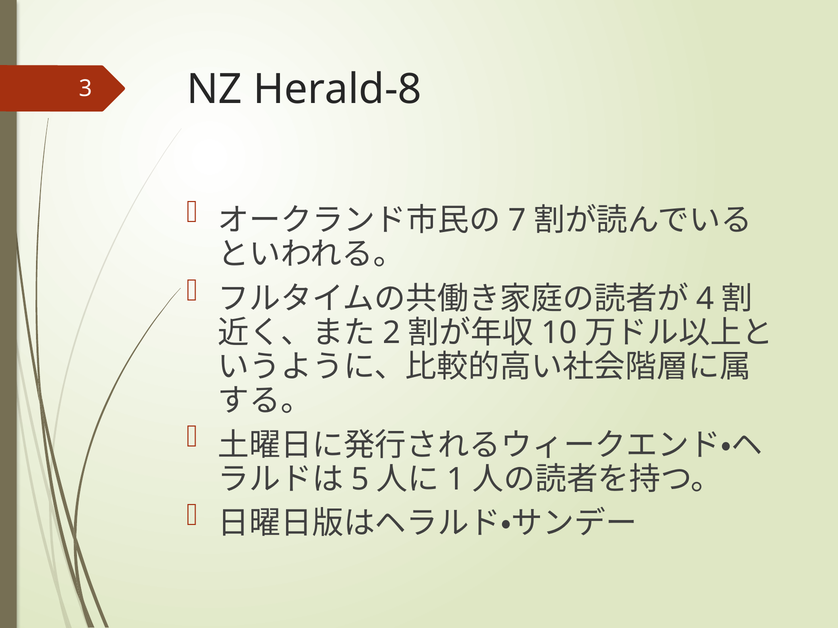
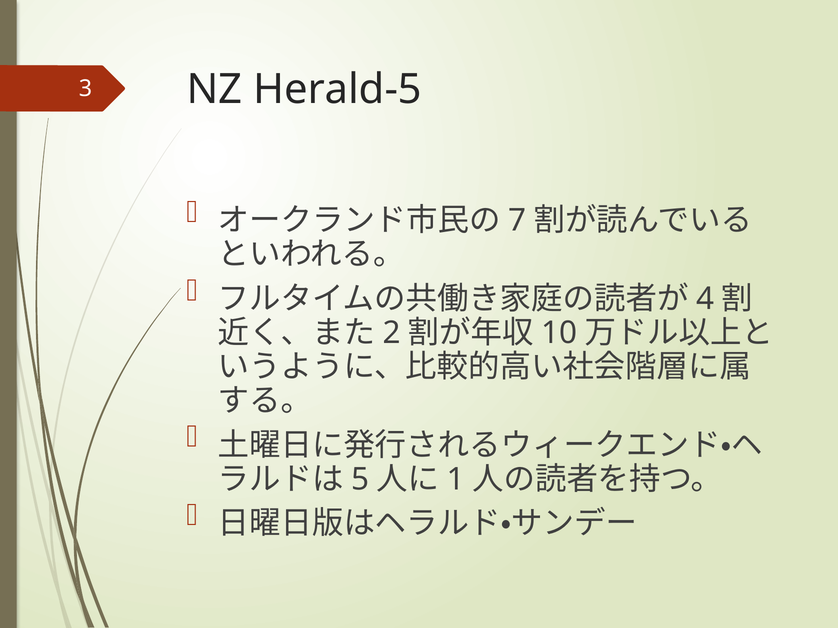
Herald-8: Herald-8 -> Herald-5 (338, 89)
